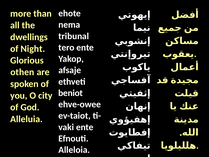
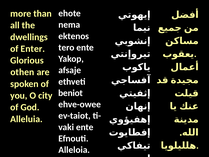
tribunal: tribunal -> ektenos (74, 36)
Night: Night -> Enter (33, 49)
